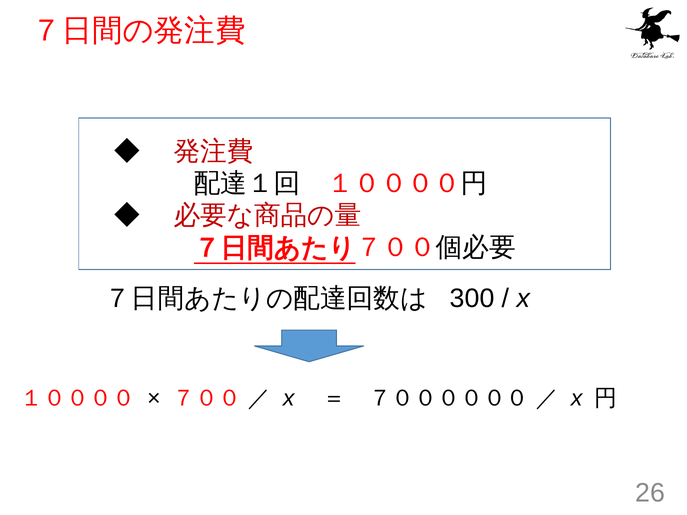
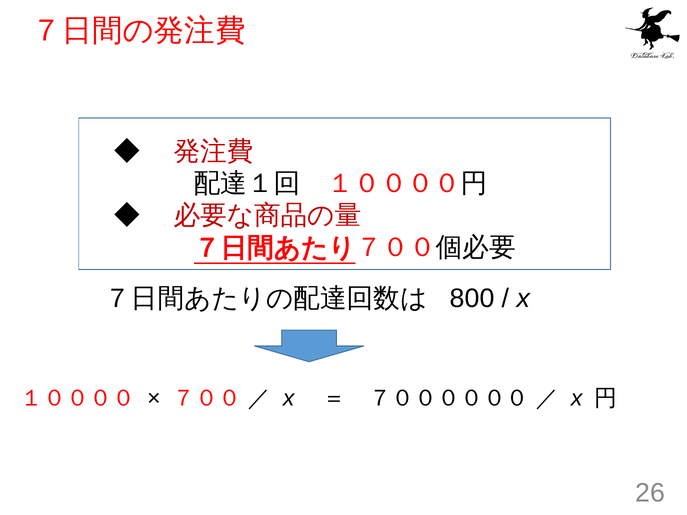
300: 300 -> 800 (472, 299)
